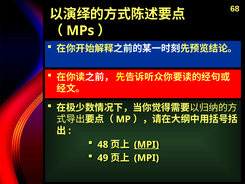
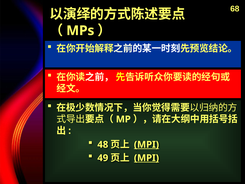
MPI underline: none -> present (146, 158)
